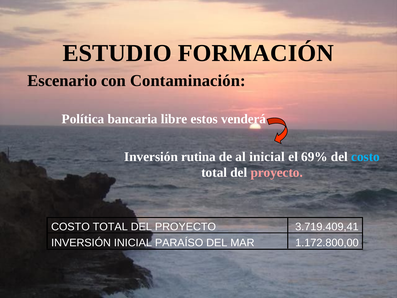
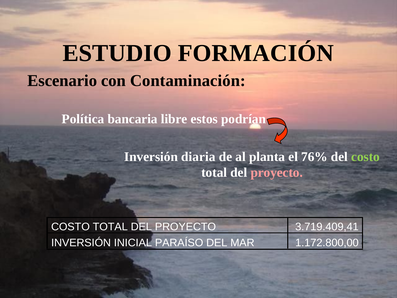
venderá: venderá -> podrían (244, 119)
rutina: rutina -> diaria (198, 157)
al inicial: inicial -> planta (267, 157)
69%: 69% -> 76% (314, 157)
costo colour: light blue -> light green (366, 157)
